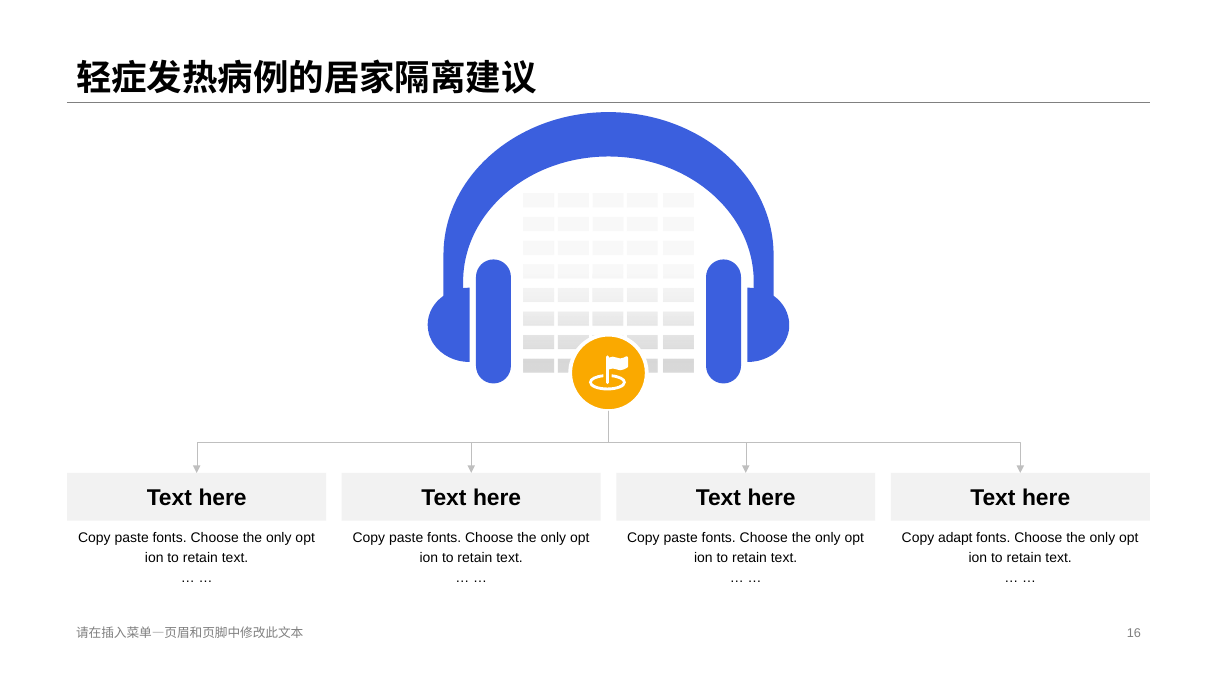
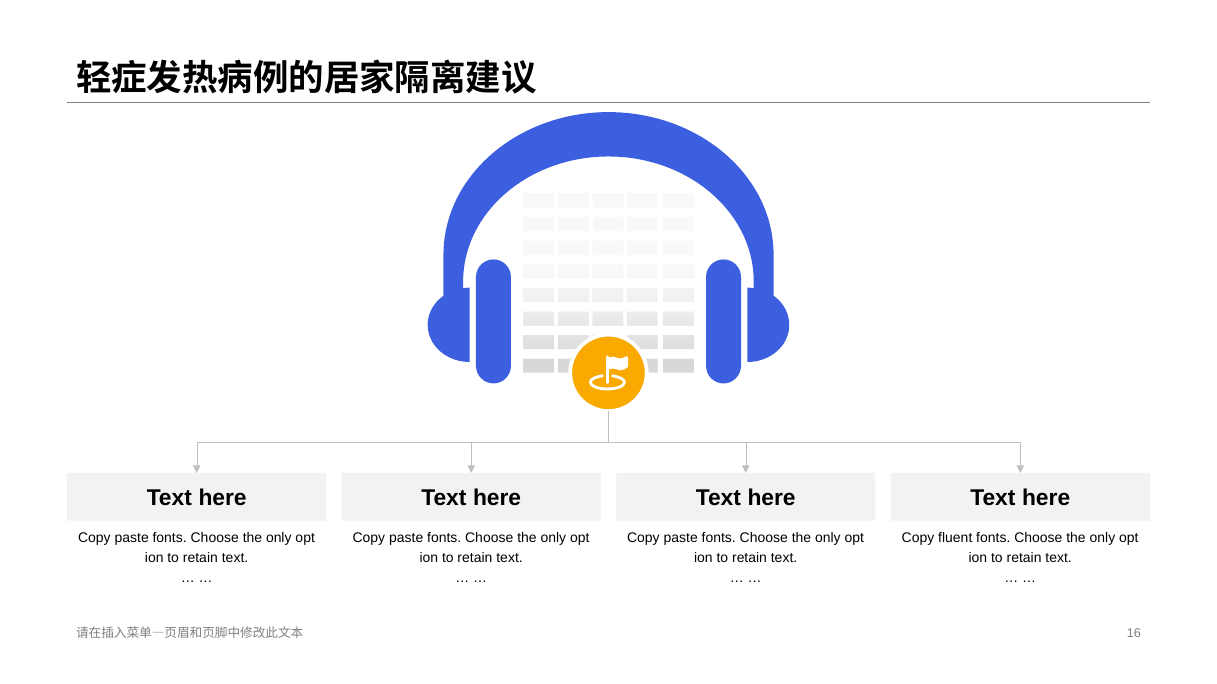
adapt: adapt -> fluent (955, 539)
